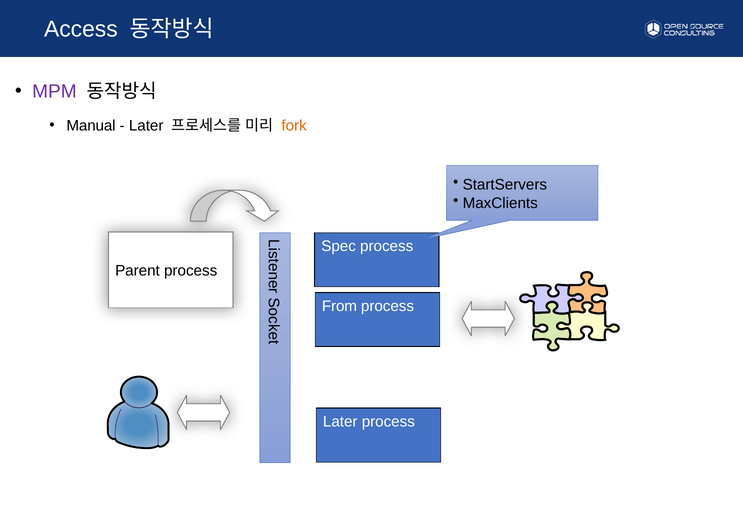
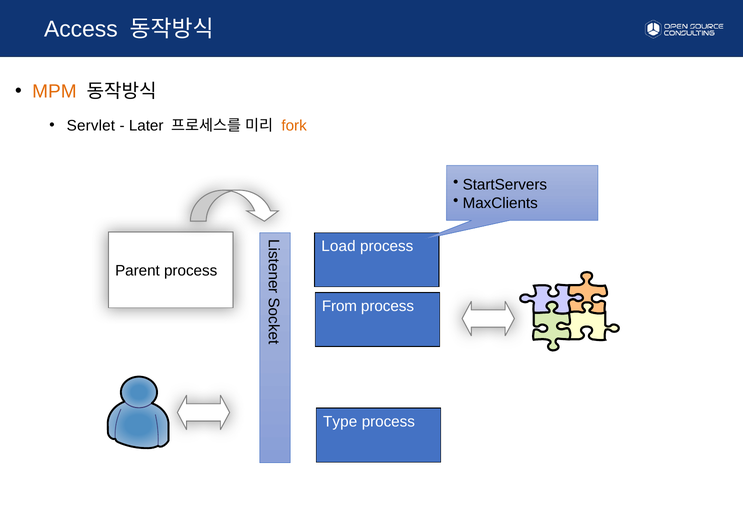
MPM colour: purple -> orange (54, 91)
Manual: Manual -> Servlet (91, 125)
Spec: Spec -> Load (339, 246)
Later: Later -> Type (340, 421)
